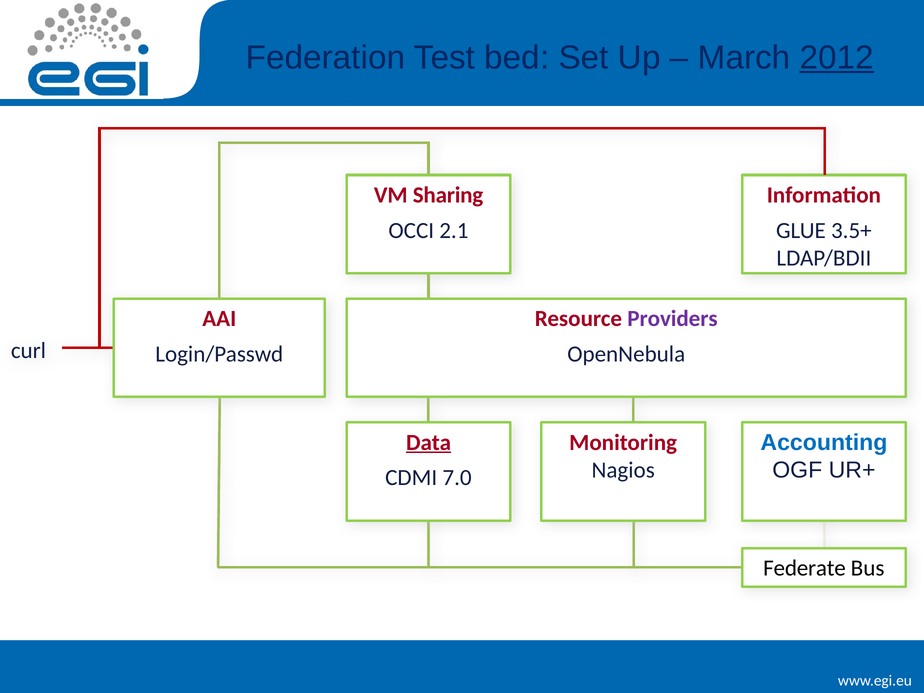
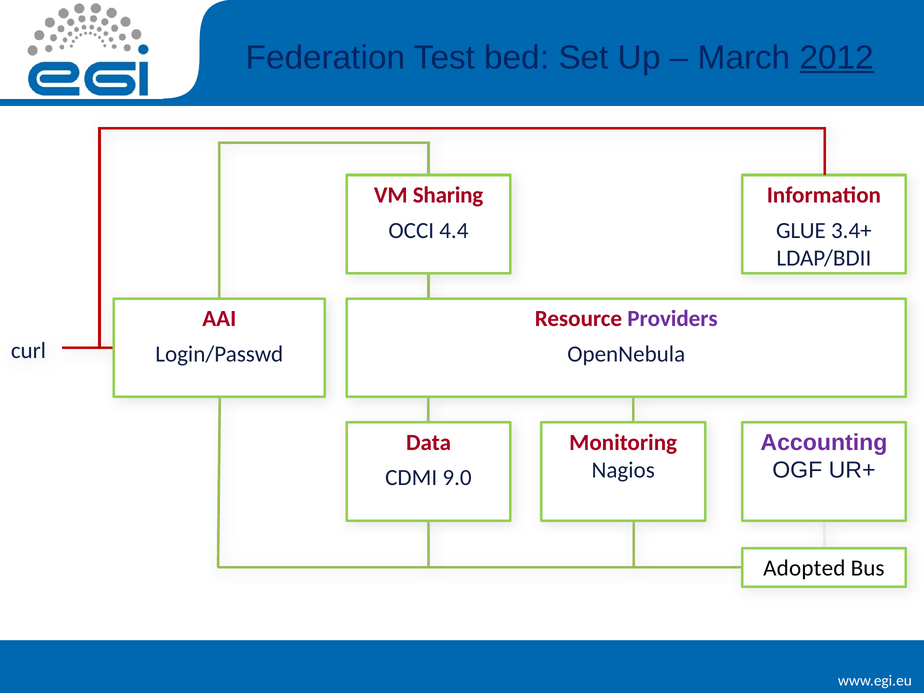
2.1: 2.1 -> 4.4 (454, 230)
3.5+: 3.5+ -> 3.4+ (851, 230)
Accounting colour: blue -> purple (824, 442)
Data underline: present -> none (429, 442)
7.0: 7.0 -> 9.0 (457, 478)
Federate: Federate -> Adopted (804, 568)
